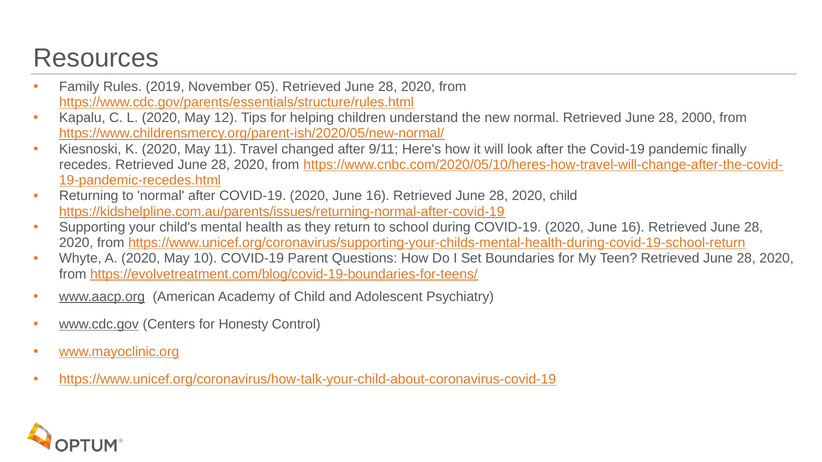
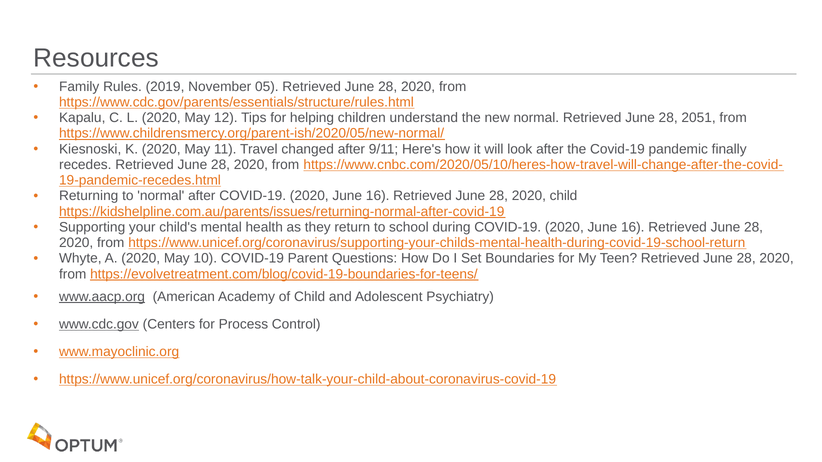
2000: 2000 -> 2051 (699, 118)
Honesty: Honesty -> Process (243, 324)
